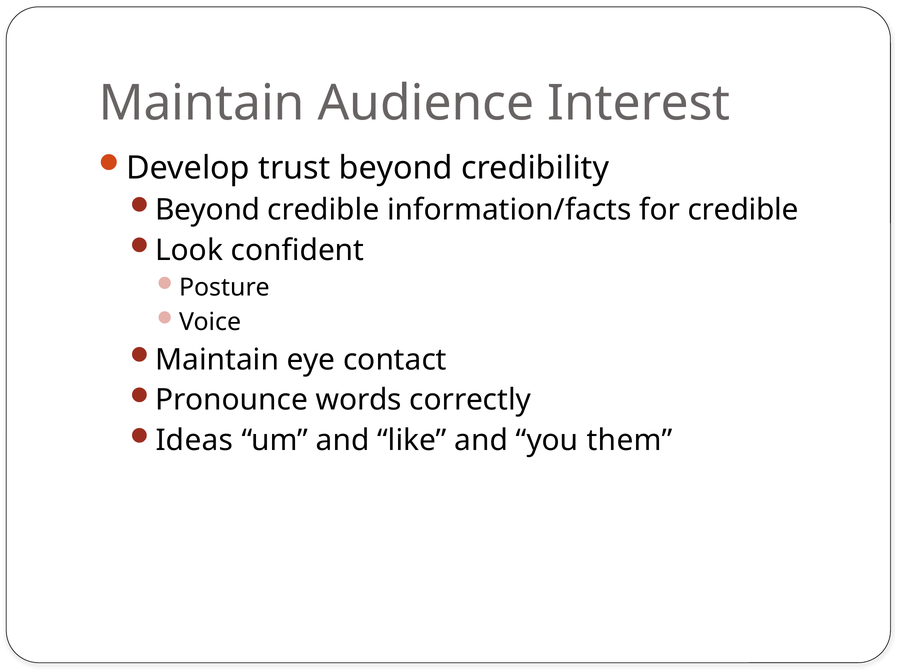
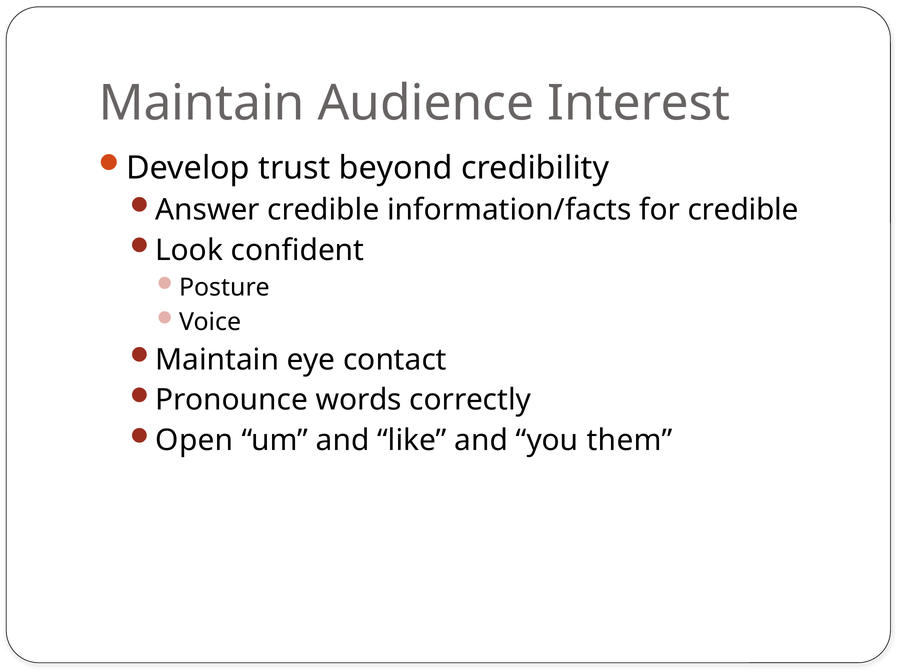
Beyond: Beyond -> Answer (207, 210)
Ideas: Ideas -> Open (194, 441)
